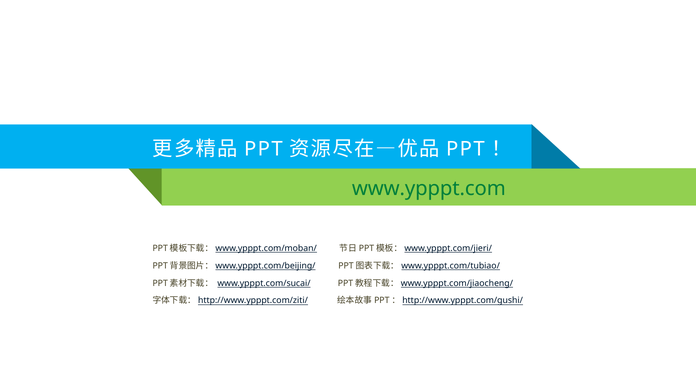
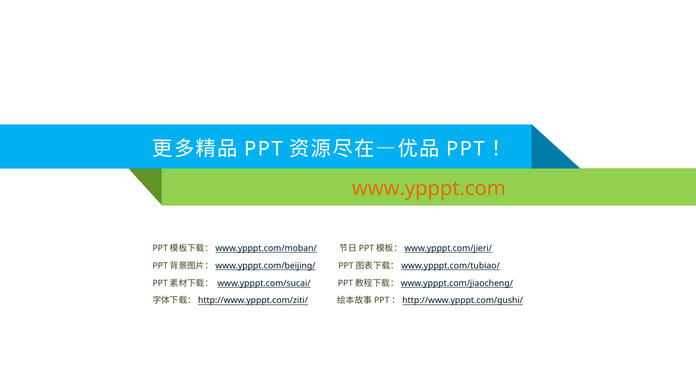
www.ypppt.com colour: green -> orange (429, 189)
